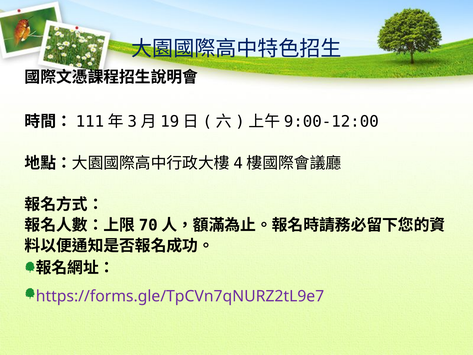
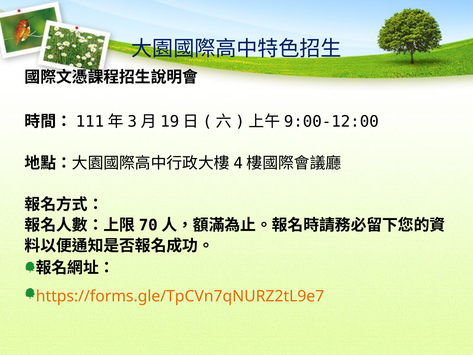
https://forms.gle/TpCVn7qNURZ2tL9e7 colour: purple -> orange (180, 296)
